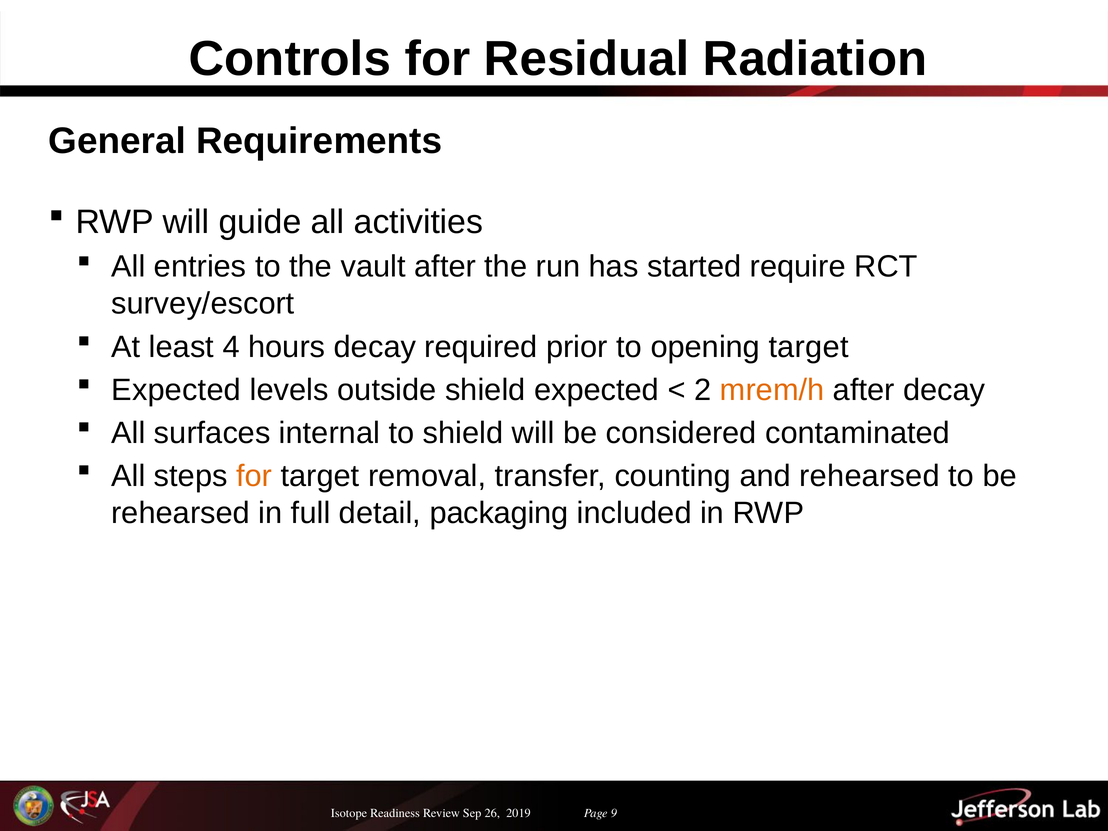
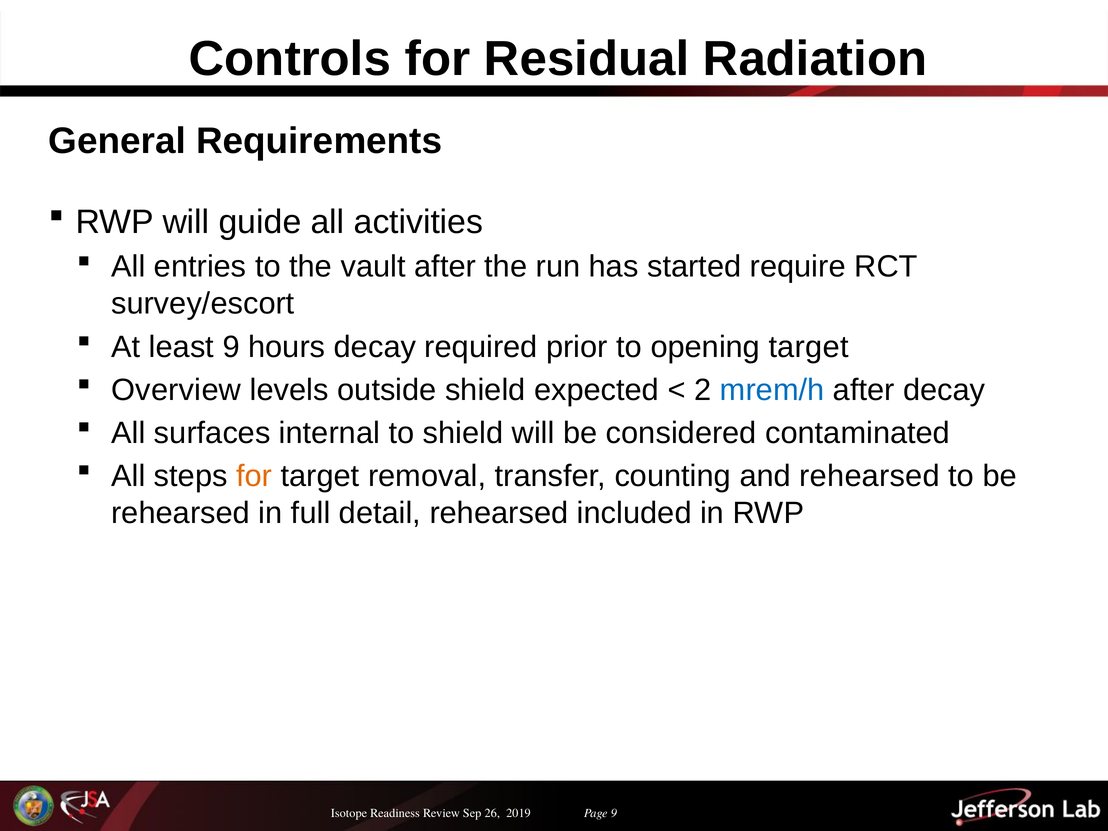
least 4: 4 -> 9 (231, 347)
Expected: Expected -> Overview (176, 390)
mrem/h colour: orange -> blue (772, 390)
detail packaging: packaging -> rehearsed (499, 513)
